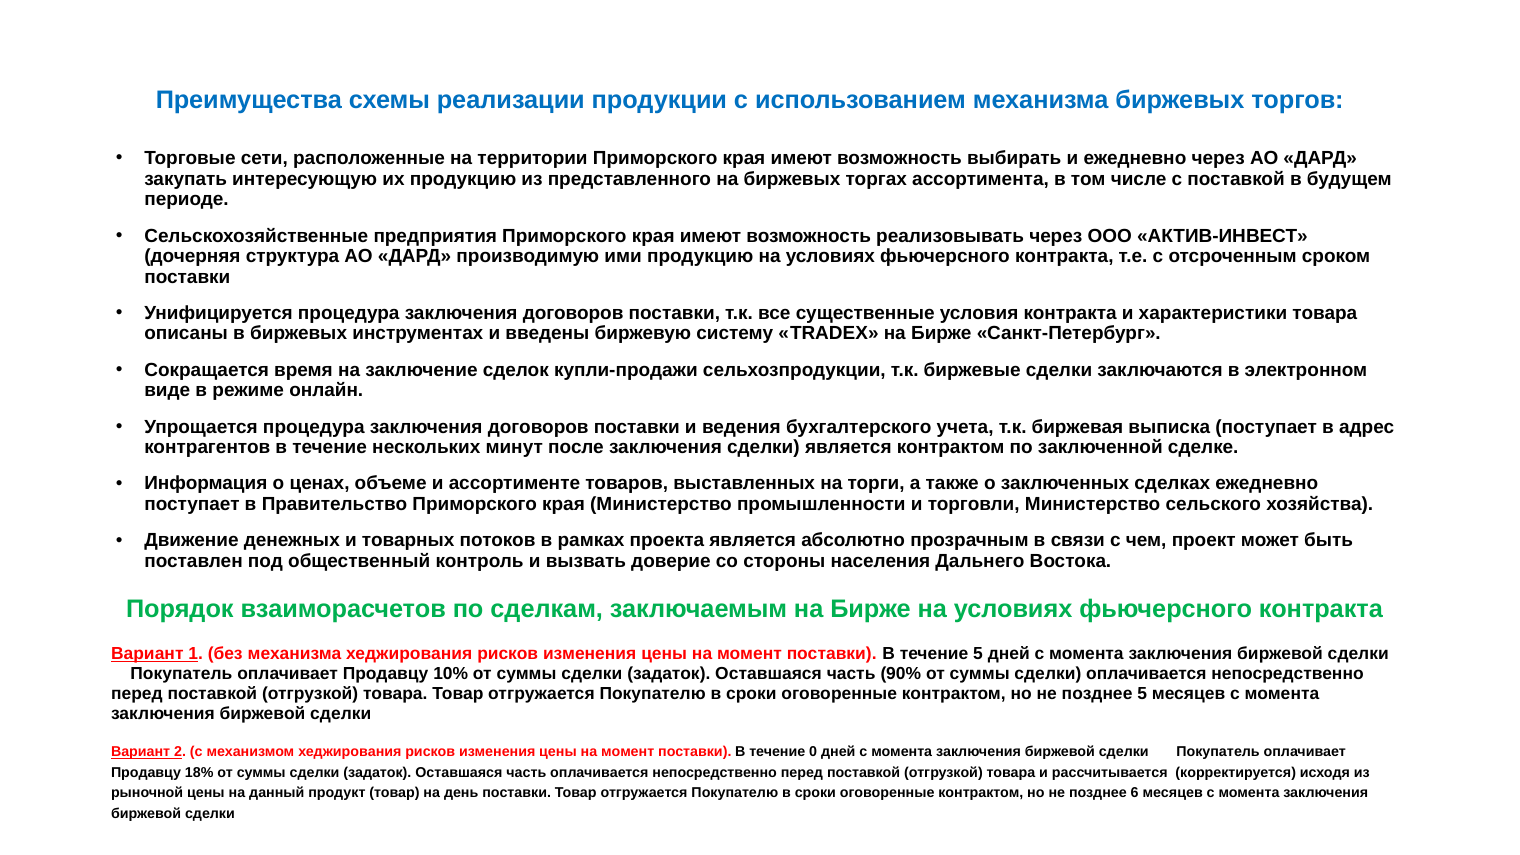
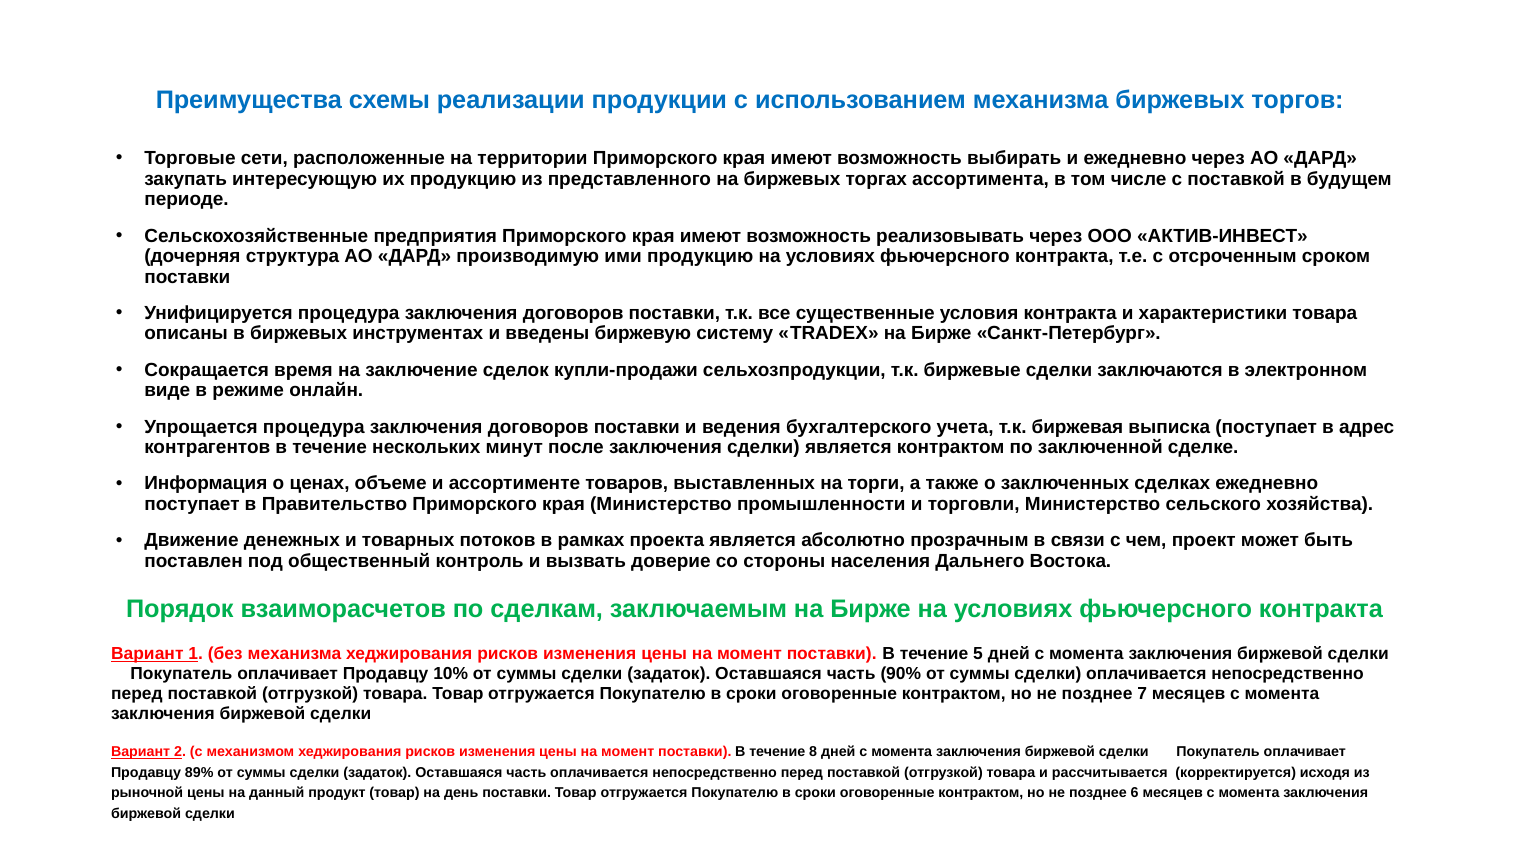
позднее 5: 5 -> 7 (1142, 694)
0: 0 -> 8 (813, 752)
18%: 18% -> 89% (199, 773)
